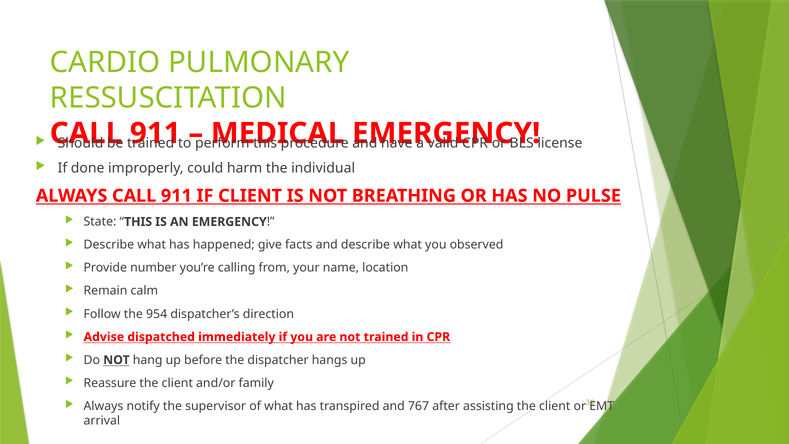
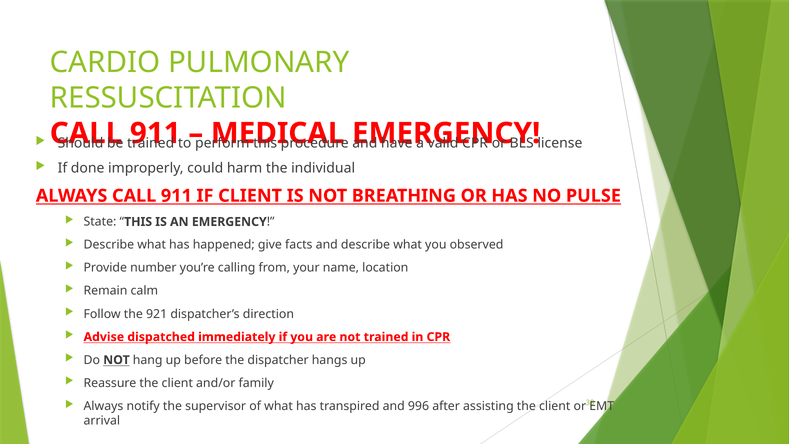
954: 954 -> 921 (157, 314)
767: 767 -> 996 (419, 406)
